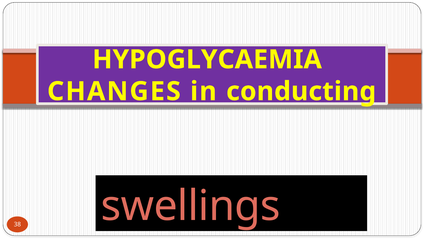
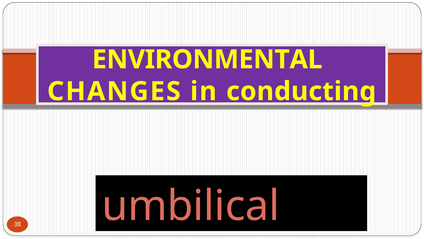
HYPOGLYCAEMIA: HYPOGLYCAEMIA -> ENVIRONMENTAL (207, 59)
swellings: swellings -> umbilical (191, 206)
